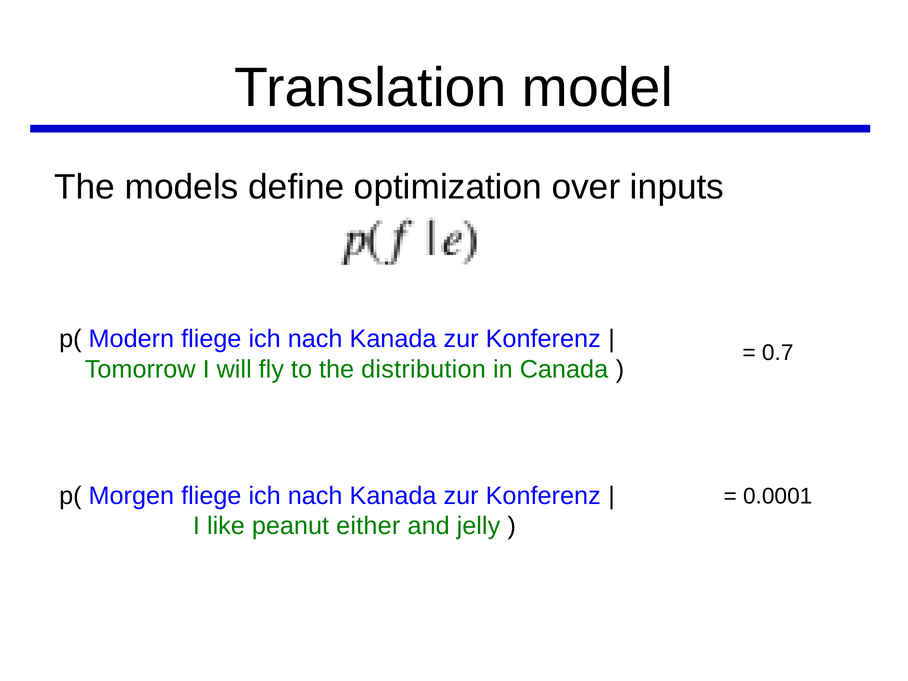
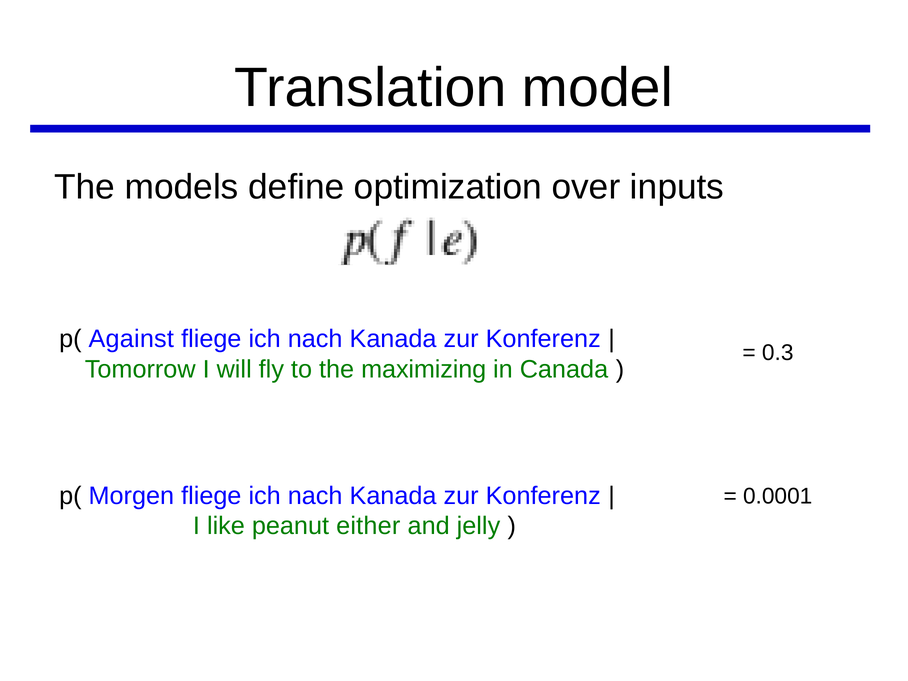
Modern: Modern -> Against (131, 339)
0.7: 0.7 -> 0.3 (778, 353)
distribution: distribution -> maximizing (424, 369)
